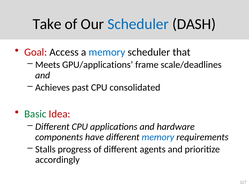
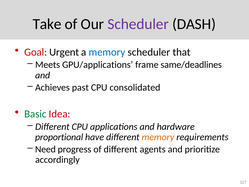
Scheduler colour: blue -> purple (138, 24)
Access: Access -> Urgent (64, 52)
scale/deadlines: scale/deadlines -> same/deadlines (191, 65)
components: components -> proportional (59, 137)
memory colour: blue -> orange (158, 137)
Stalls: Stalls -> Need (45, 149)
